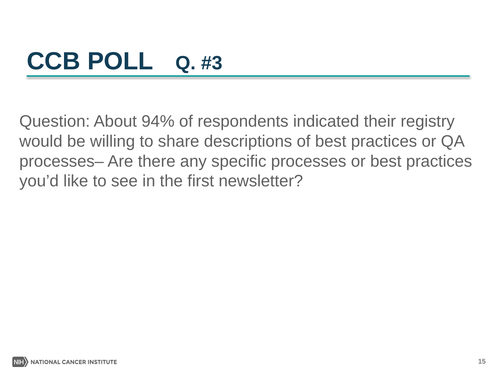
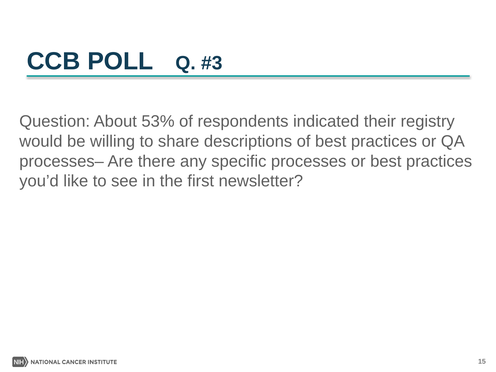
94%: 94% -> 53% (158, 122)
